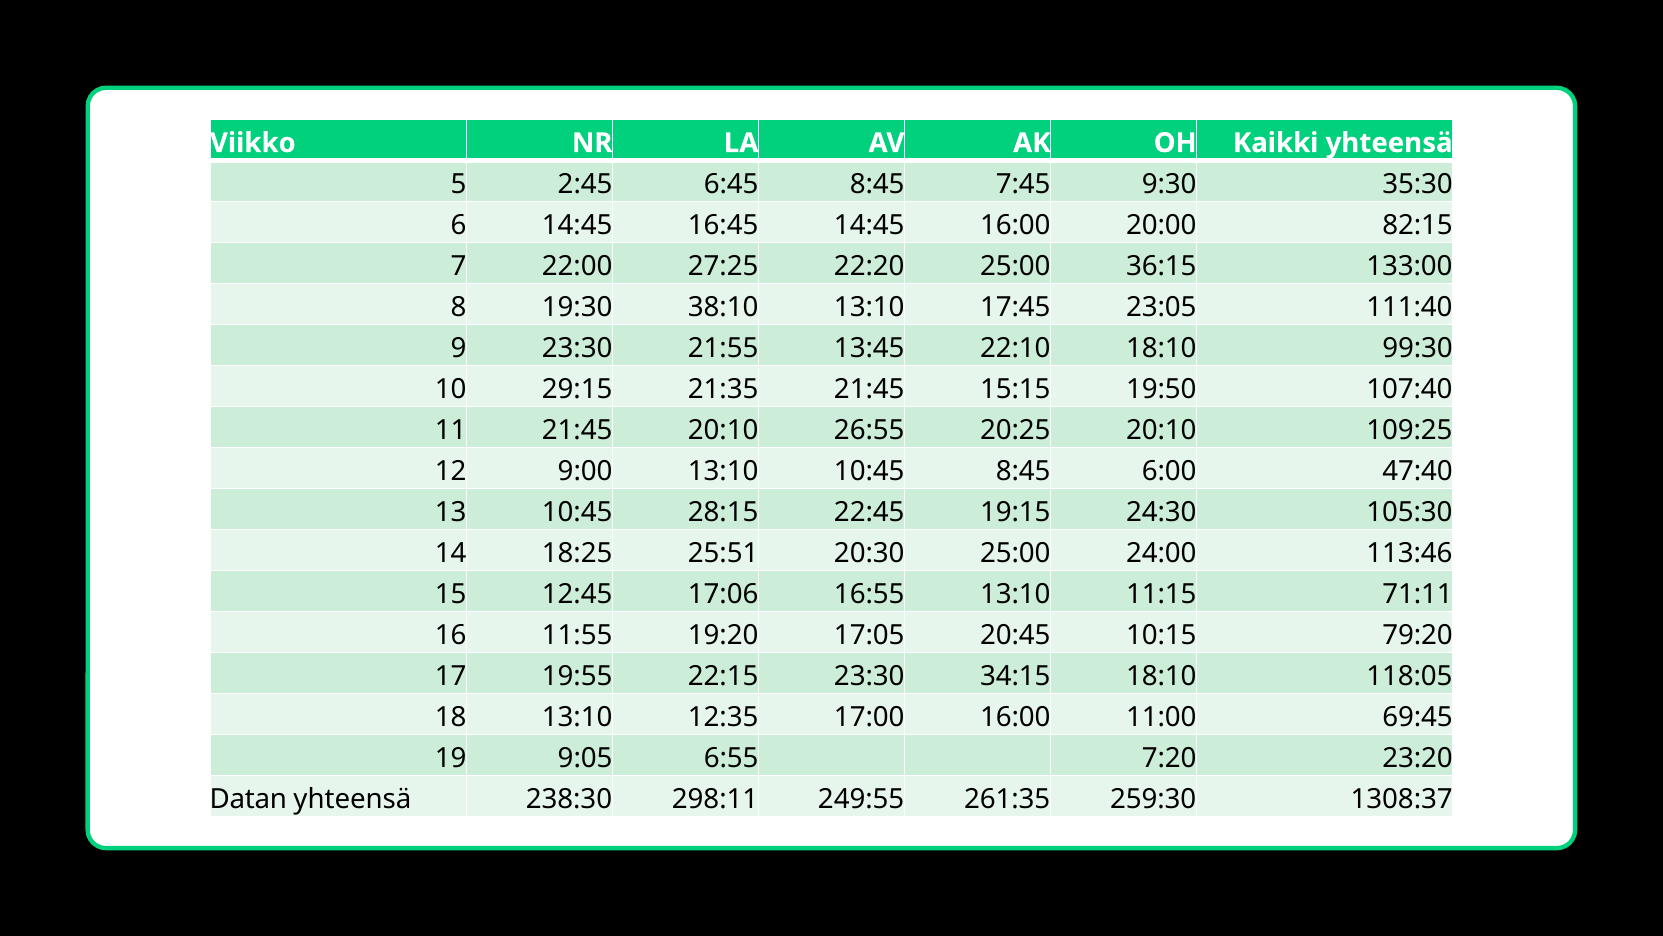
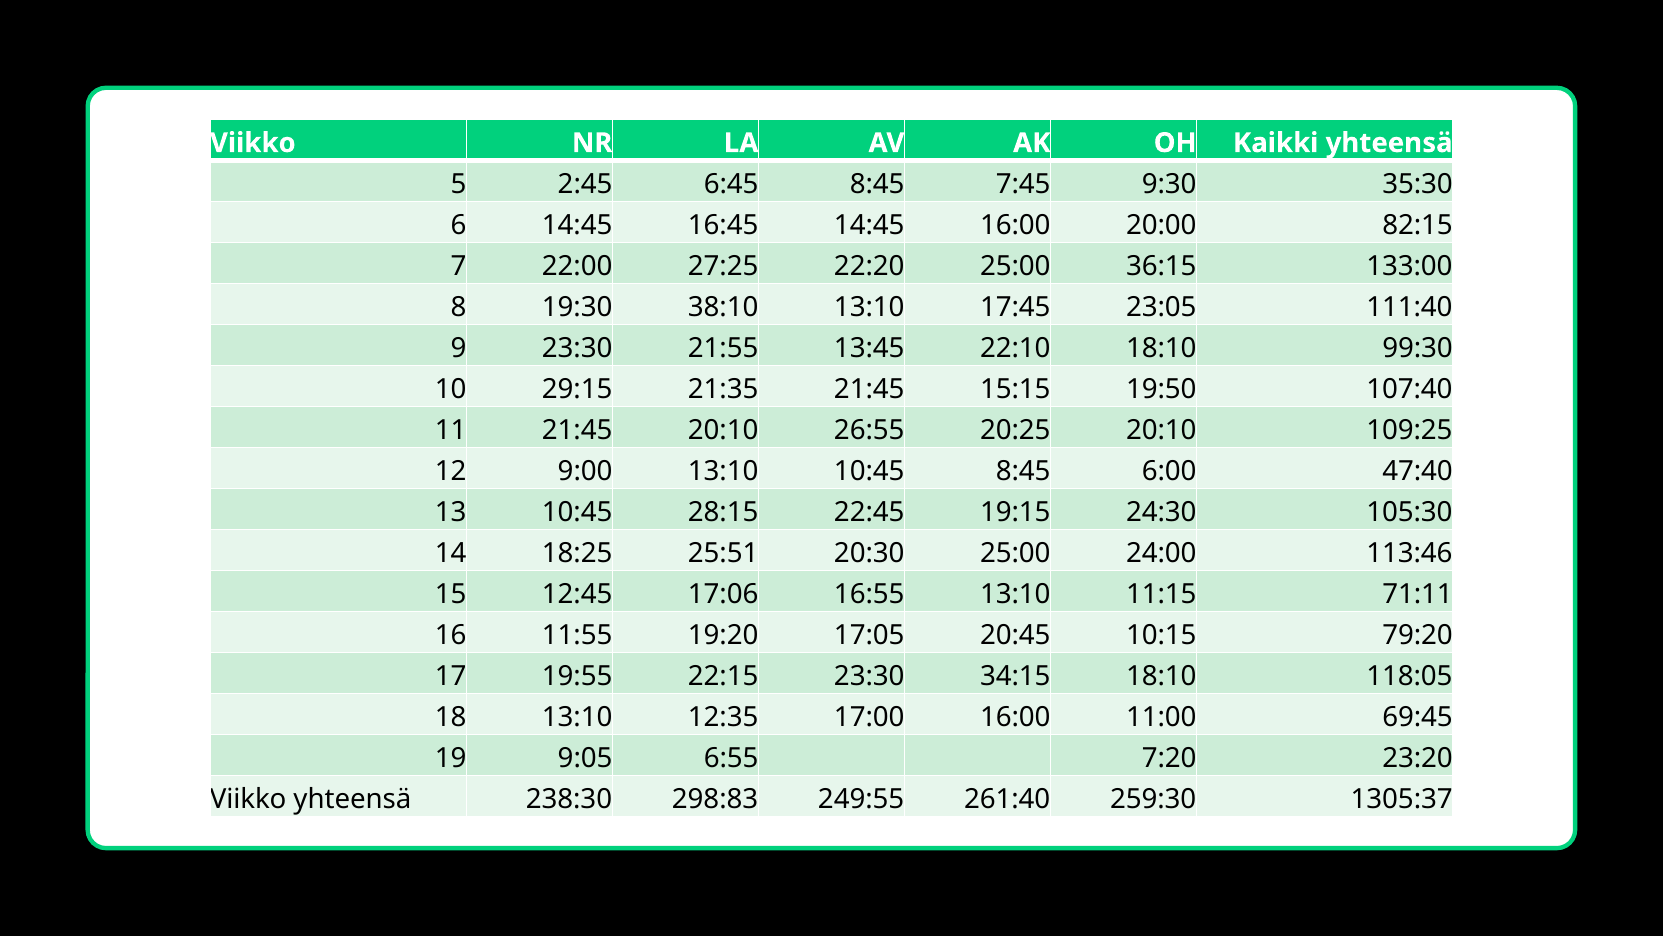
Datan: Datan -> Viikko (248, 799)
298:11: 298:11 -> 298:83 (715, 799)
261:35: 261:35 -> 261:40 (1007, 799)
1308:37: 1308:37 -> 1305:37 (1402, 799)
